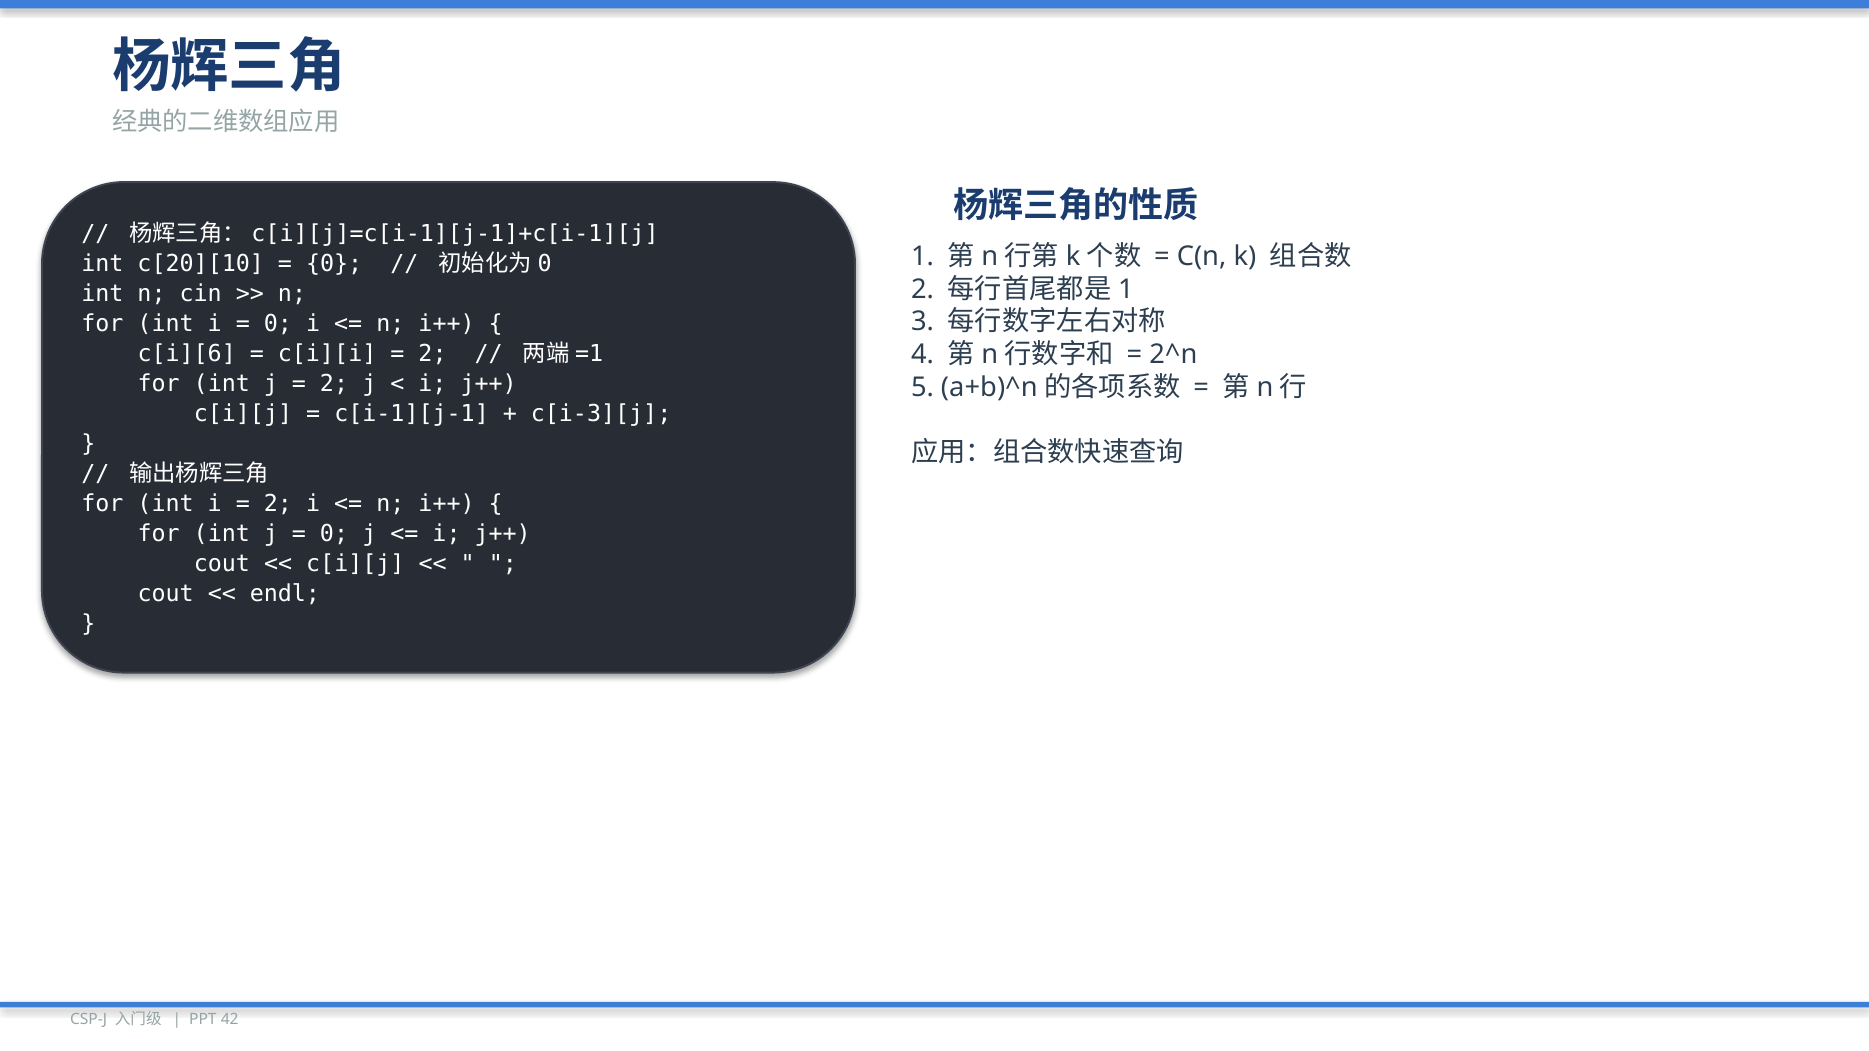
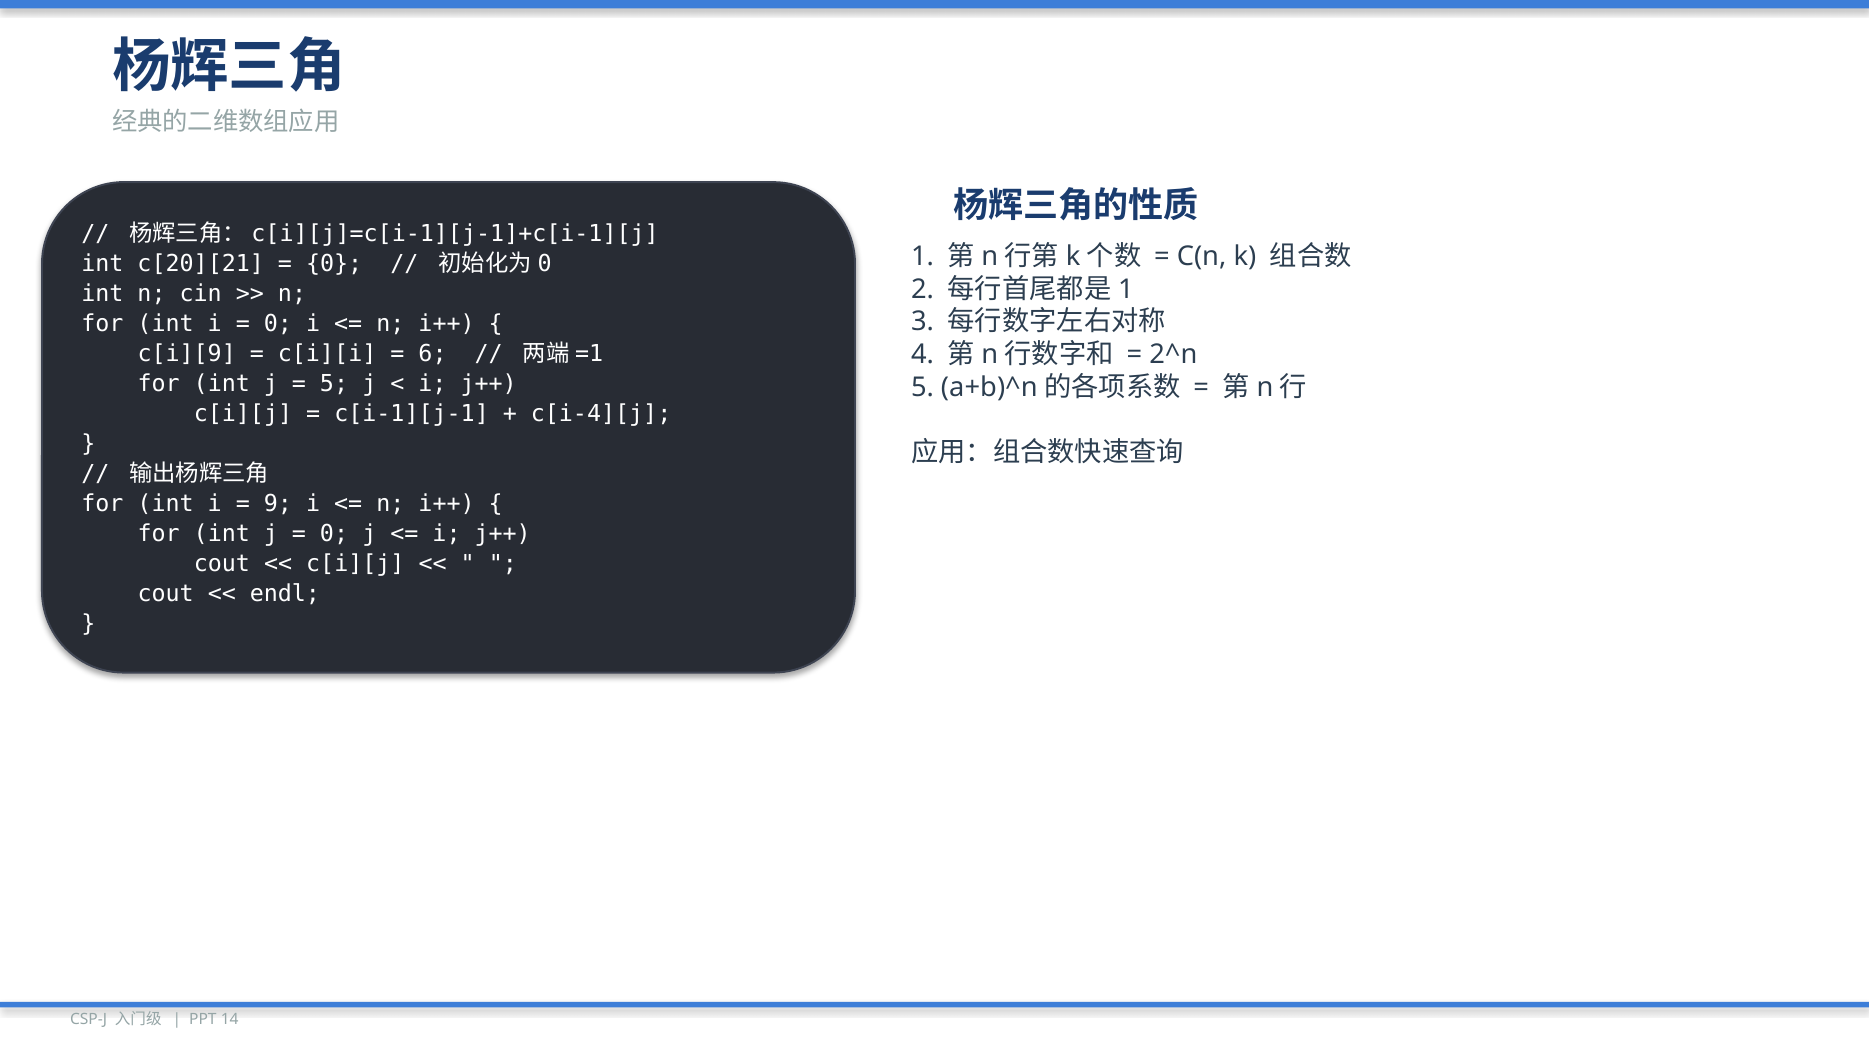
c[20][10: c[20][10 -> c[20][21 (201, 264)
c[i][6: c[i][6 -> c[i][9 (187, 354)
2: 2 -> 6 (433, 354)
2: 2 -> 5 (334, 384)
c[i-3][j: c[i-3][j -> c[i-4][j (601, 414)
2: 2 -> 9 (278, 504)
42: 42 -> 14 (230, 1020)
